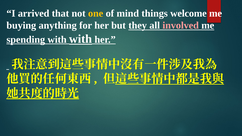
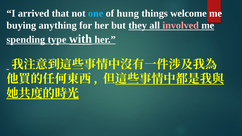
one colour: yellow -> light blue (96, 13)
mind: mind -> hung (128, 13)
spending with: with -> type (57, 40)
